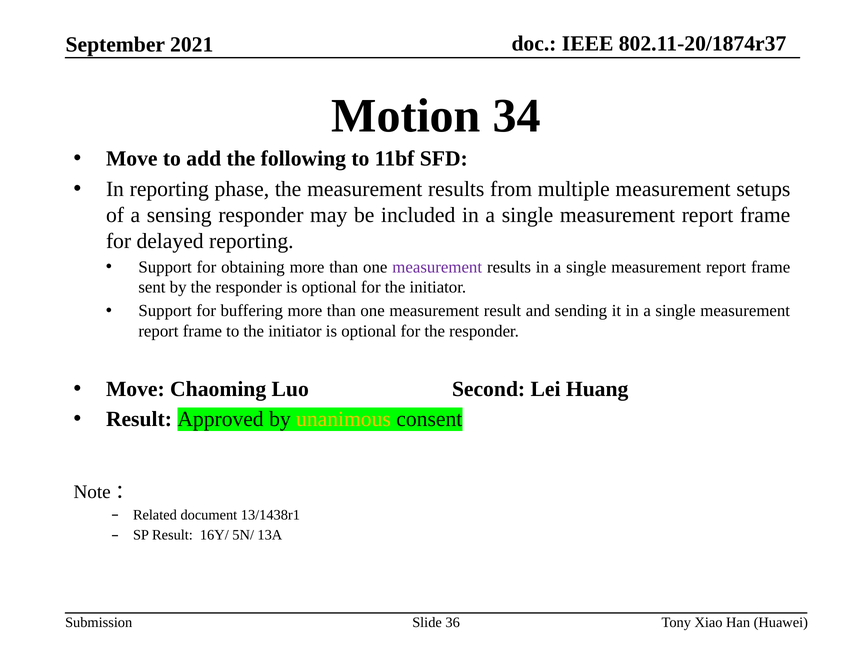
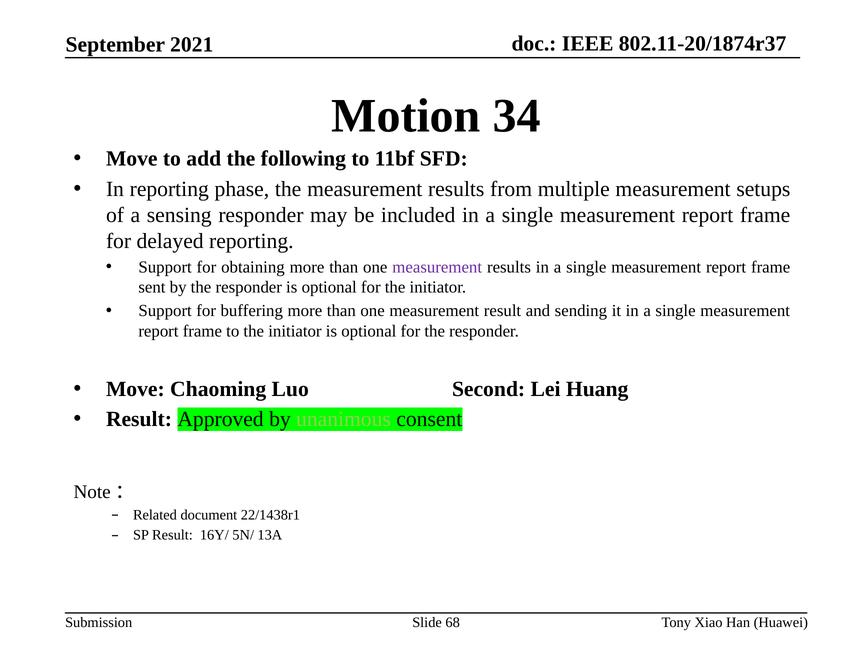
unanimous colour: yellow -> light green (343, 419)
13/1438r1: 13/1438r1 -> 22/1438r1 (270, 515)
36: 36 -> 68 (453, 622)
